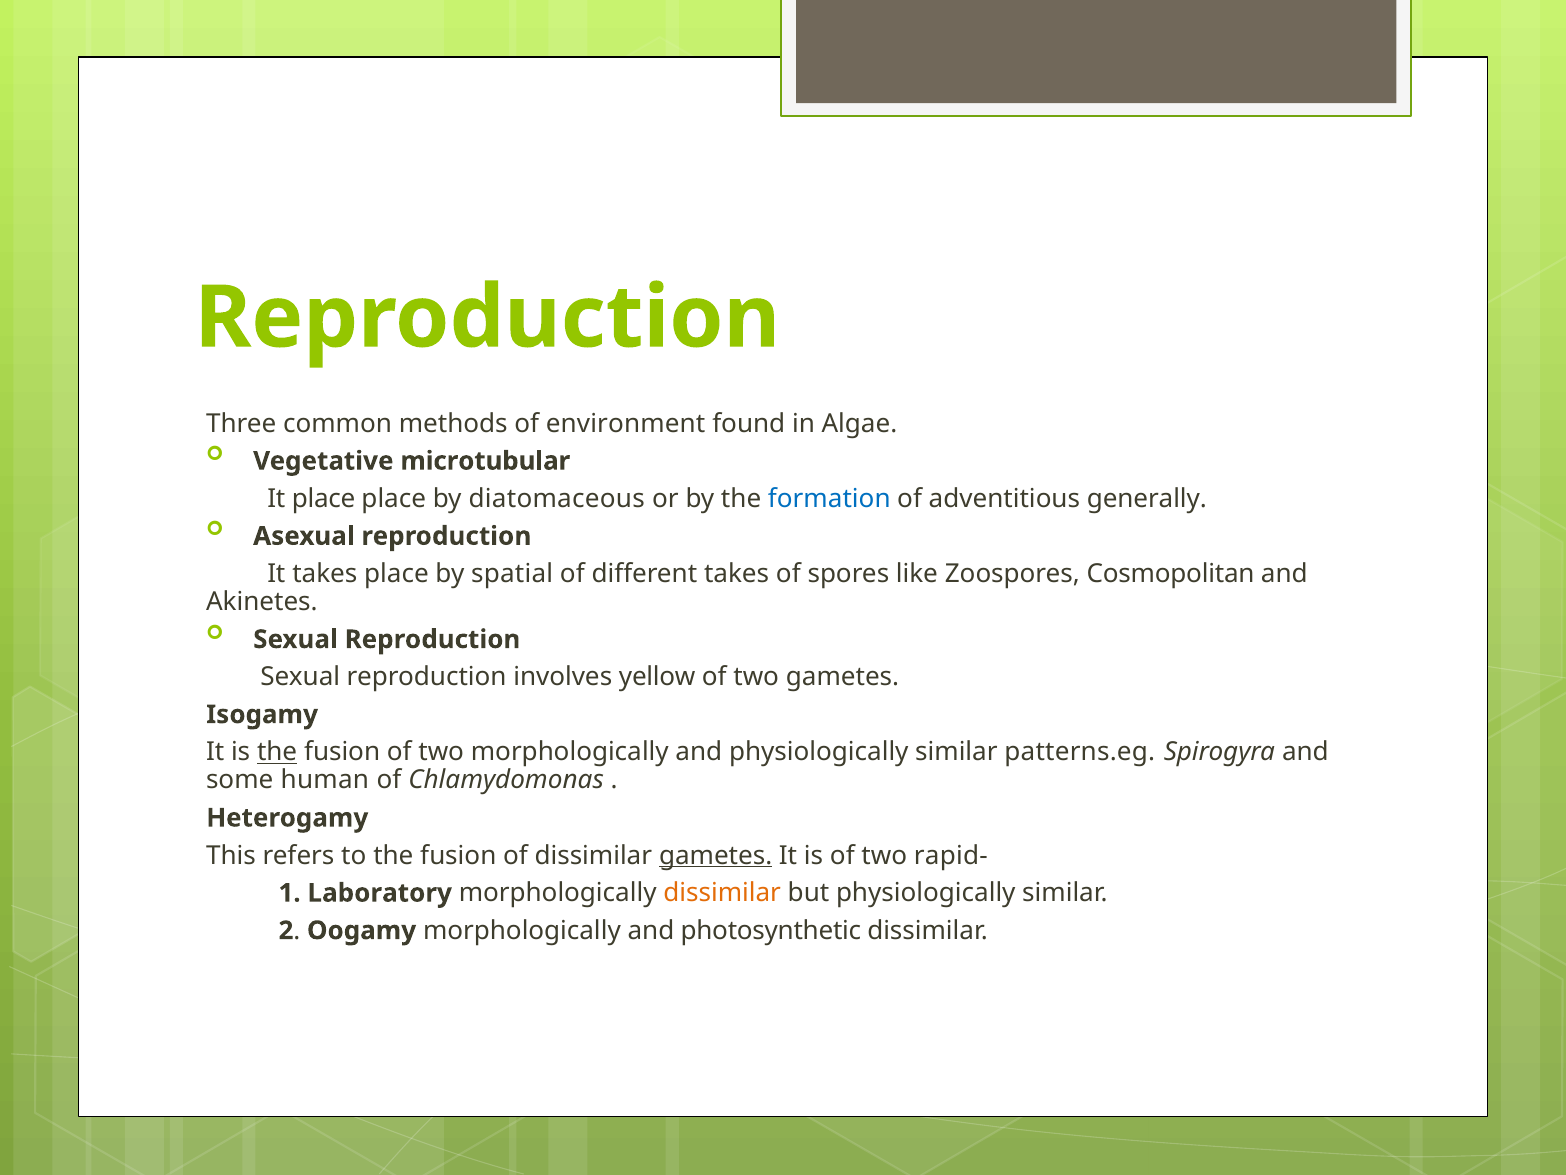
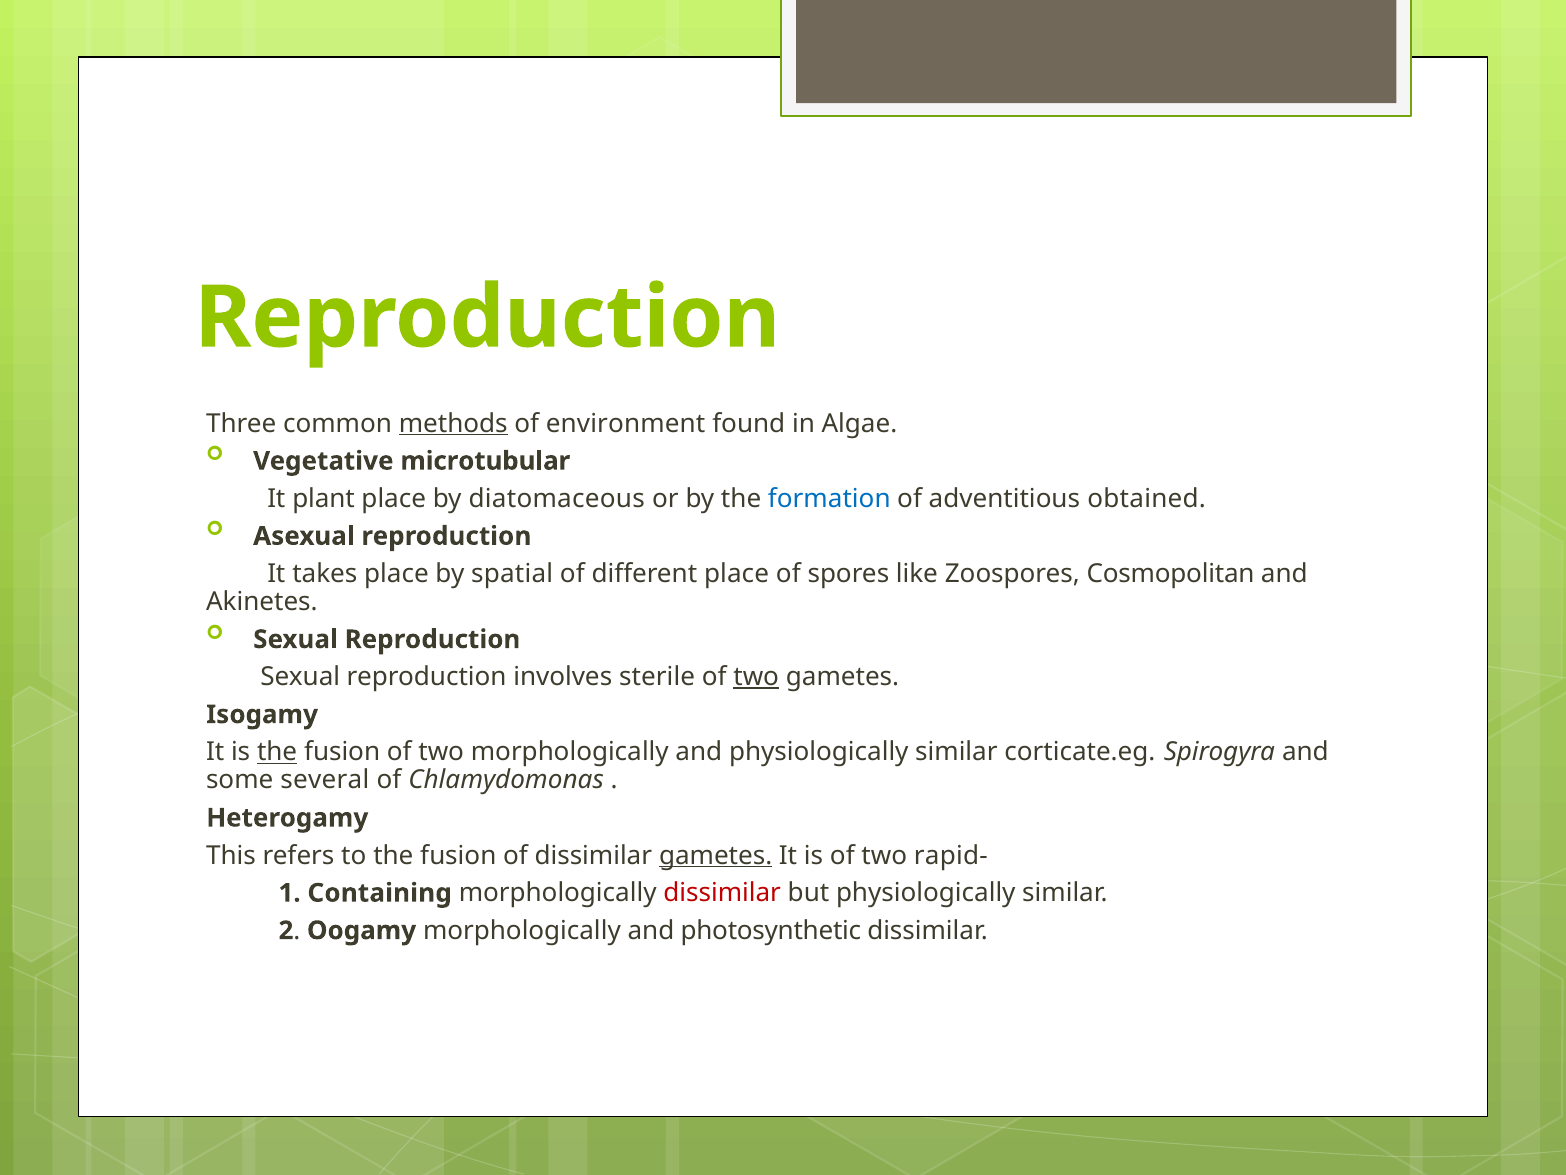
methods underline: none -> present (453, 423)
It place: place -> plant (323, 498)
generally: generally -> obtained (1147, 498)
different takes: takes -> place (737, 573)
yellow: yellow -> sterile (657, 677)
two underline: none -> present (756, 677)
patterns.eg: patterns.eg -> corticate.eg (1080, 752)
human: human -> several (325, 780)
Laboratory: Laboratory -> Containing (380, 893)
dissimilar colour: orange -> red (722, 893)
